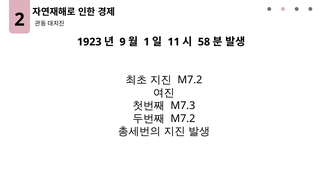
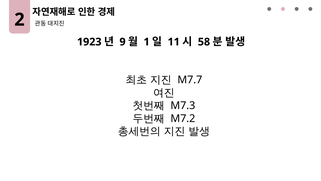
M7.2: M7.2 -> M7.7 (190, 80)
